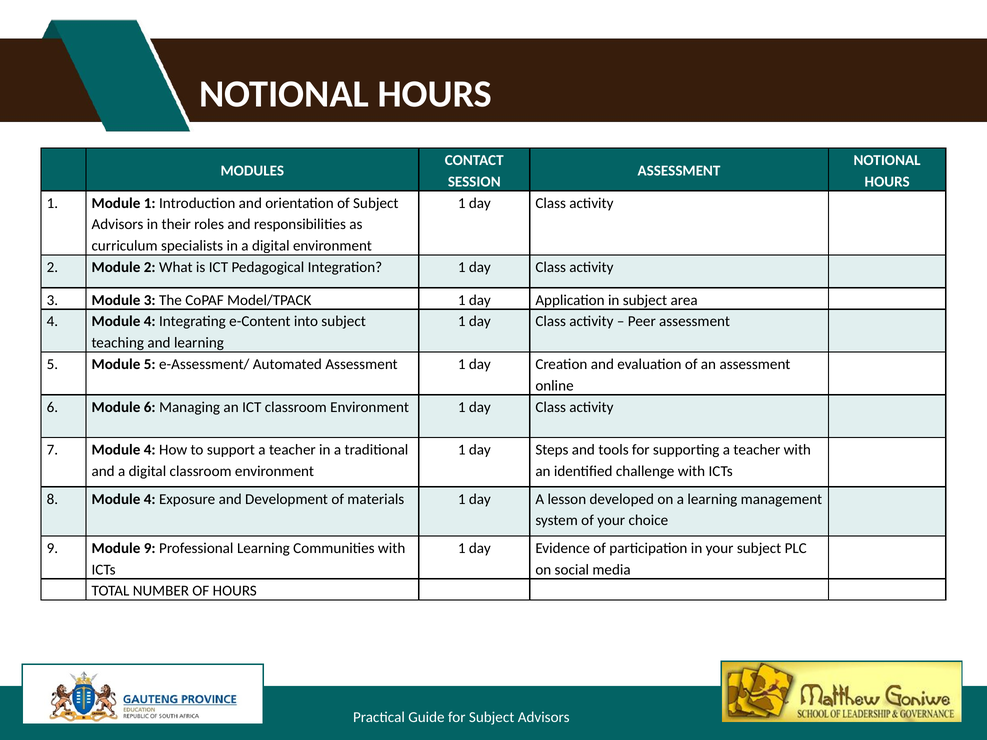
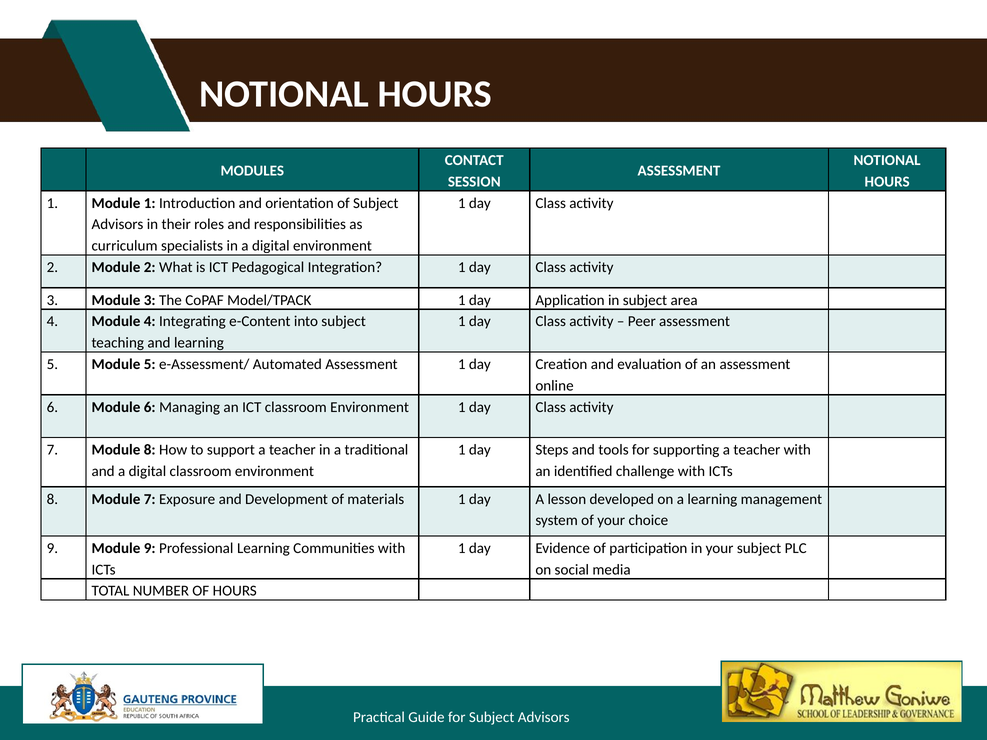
7 Module 4: 4 -> 8 (150, 450)
8 Module 4: 4 -> 7 (150, 499)
